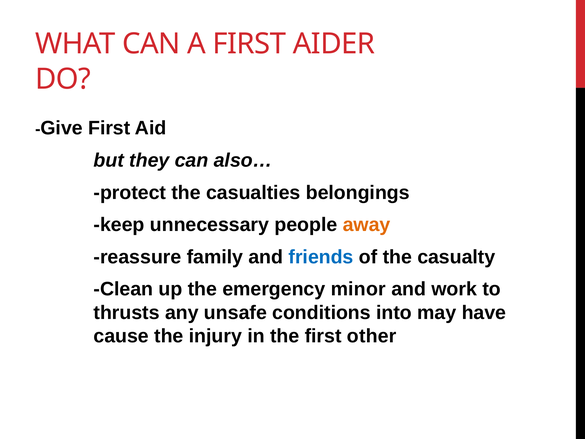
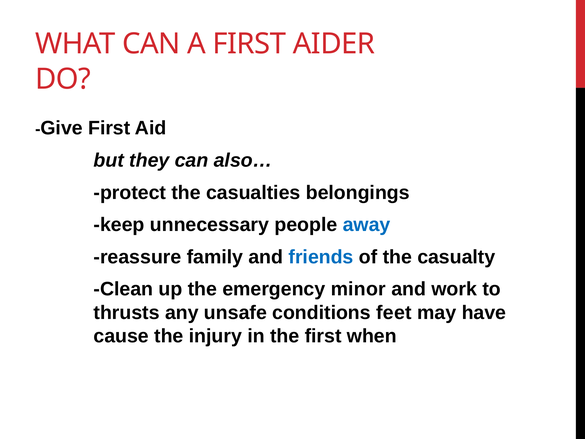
away colour: orange -> blue (367, 225)
into: into -> feet (394, 312)
other: other -> when (372, 336)
